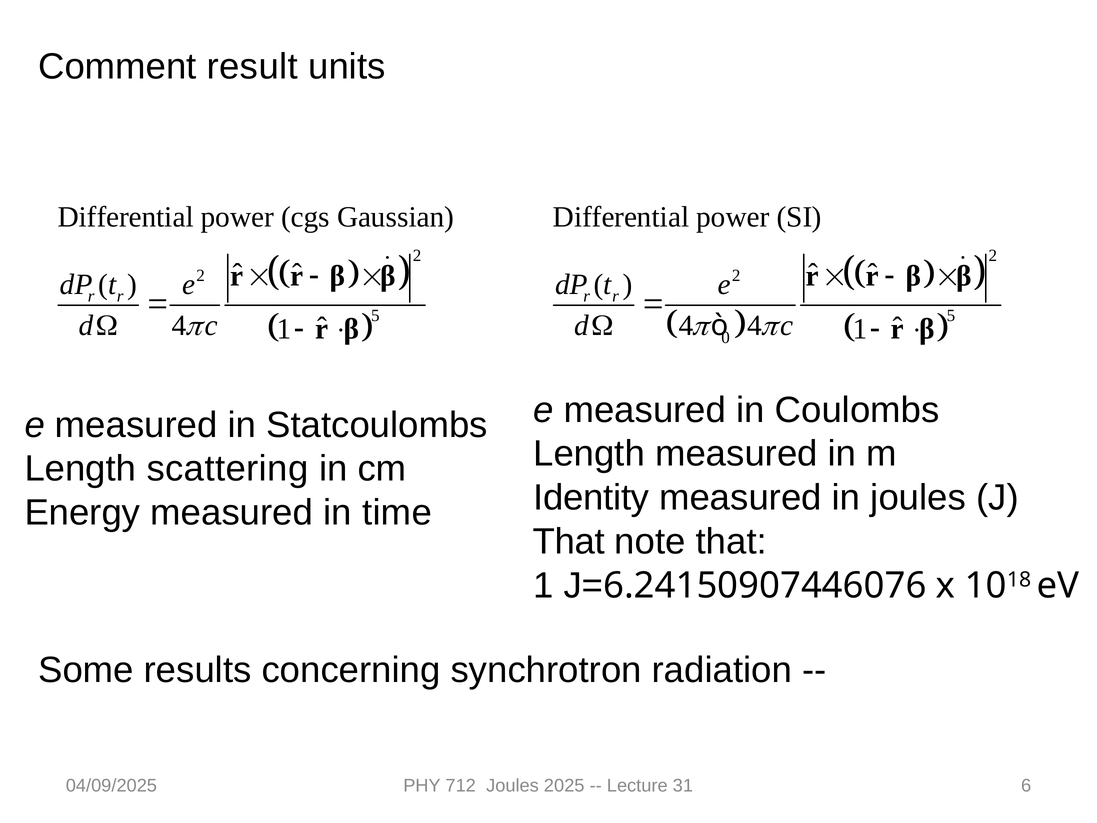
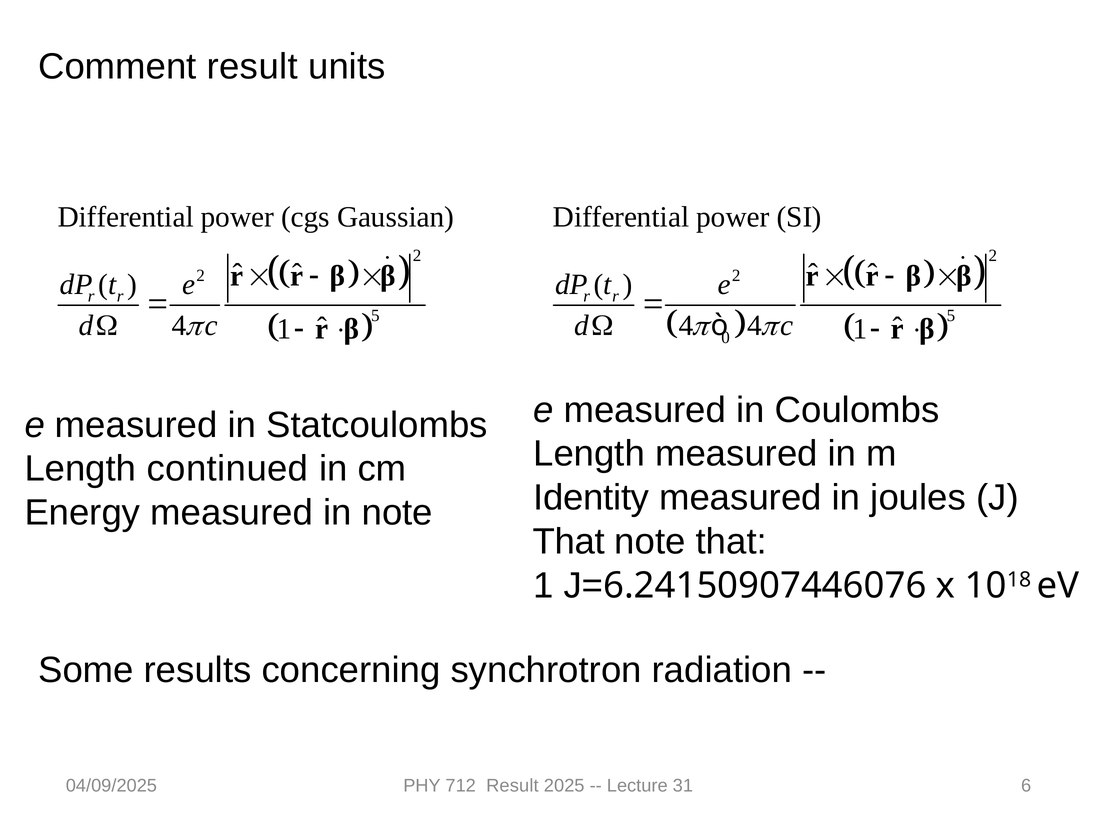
scattering: scattering -> continued (228, 469)
in time: time -> note (397, 513)
712 Joules: Joules -> Result (512, 786)
